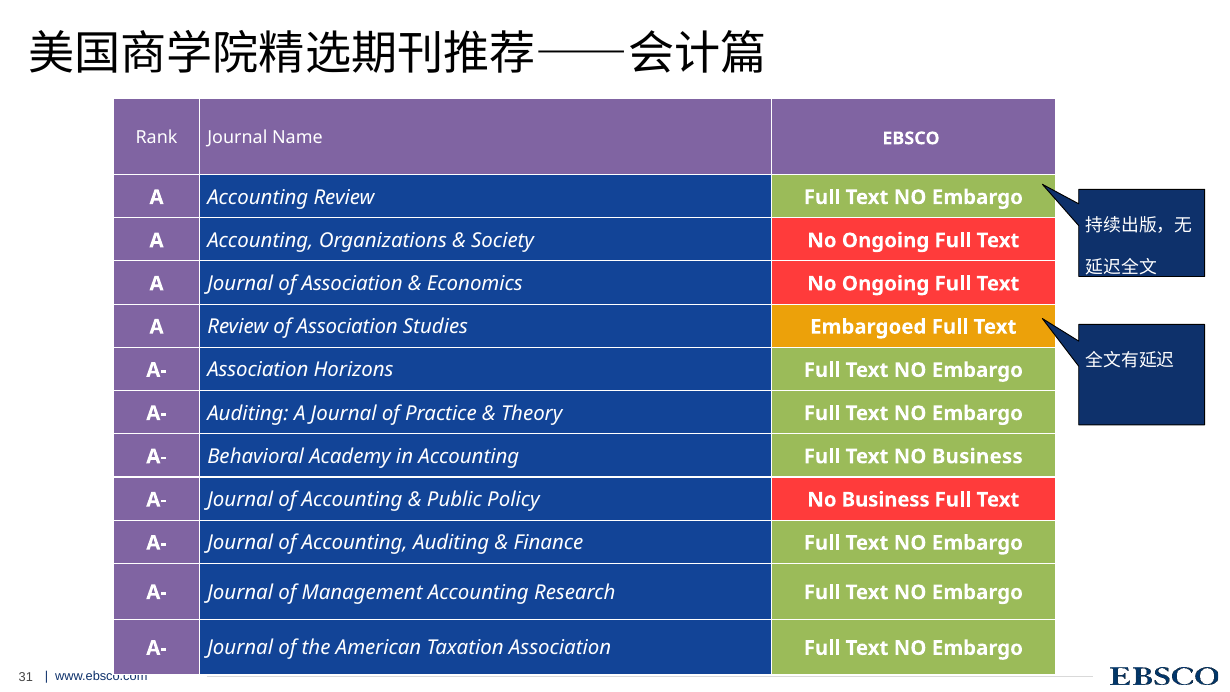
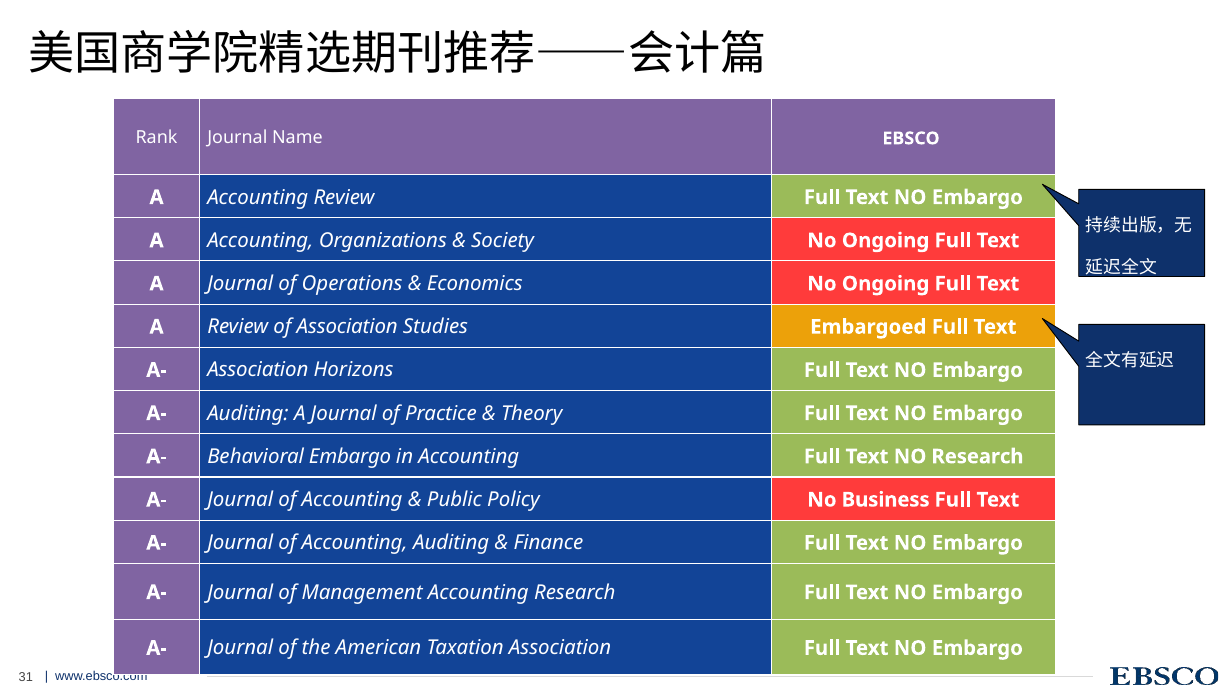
Journal of Association: Association -> Operations (352, 284)
Behavioral Academy: Academy -> Embargo (350, 457)
Text NO Business: Business -> Research (977, 457)
